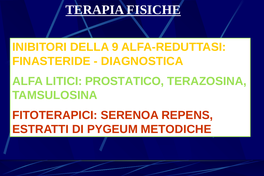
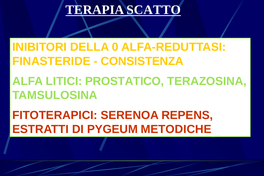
FISICHE: FISICHE -> SCATTO (154, 10)
9: 9 -> 0 (115, 47)
DIAGNOSTICA: DIAGNOSTICA -> CONSISTENZA (142, 61)
